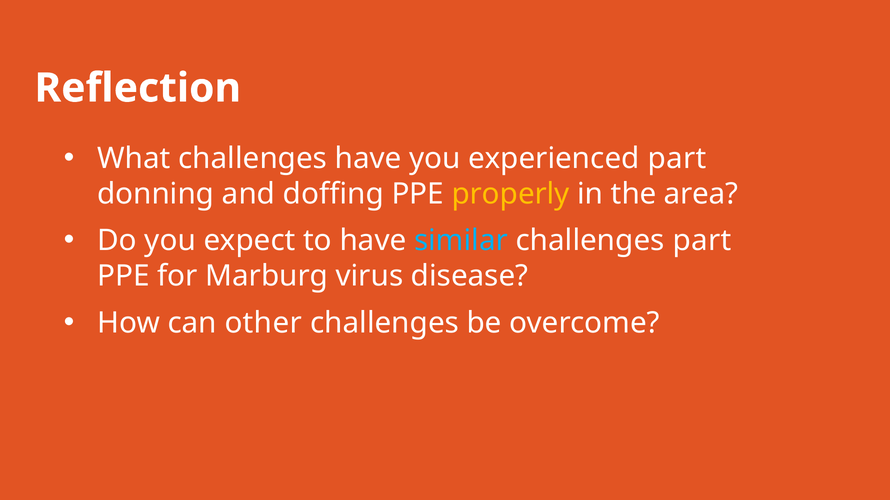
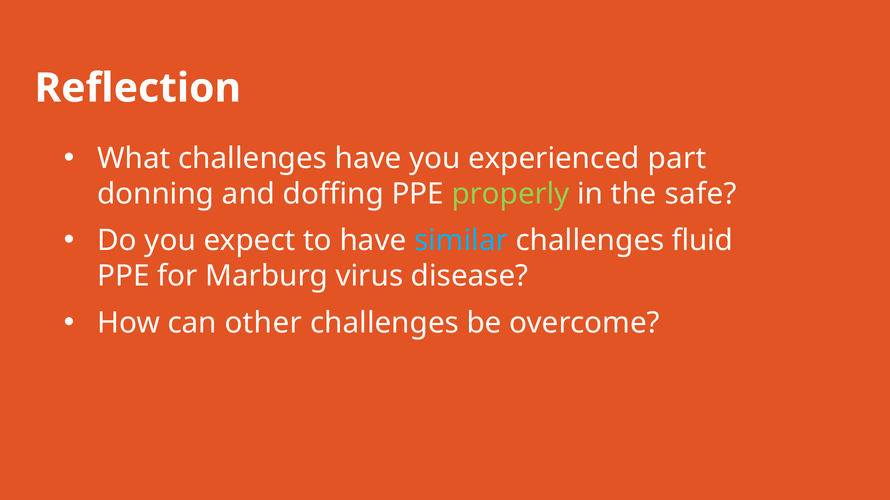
properly colour: yellow -> light green (511, 194)
area: area -> safe (701, 194)
challenges part: part -> fluid (702, 241)
